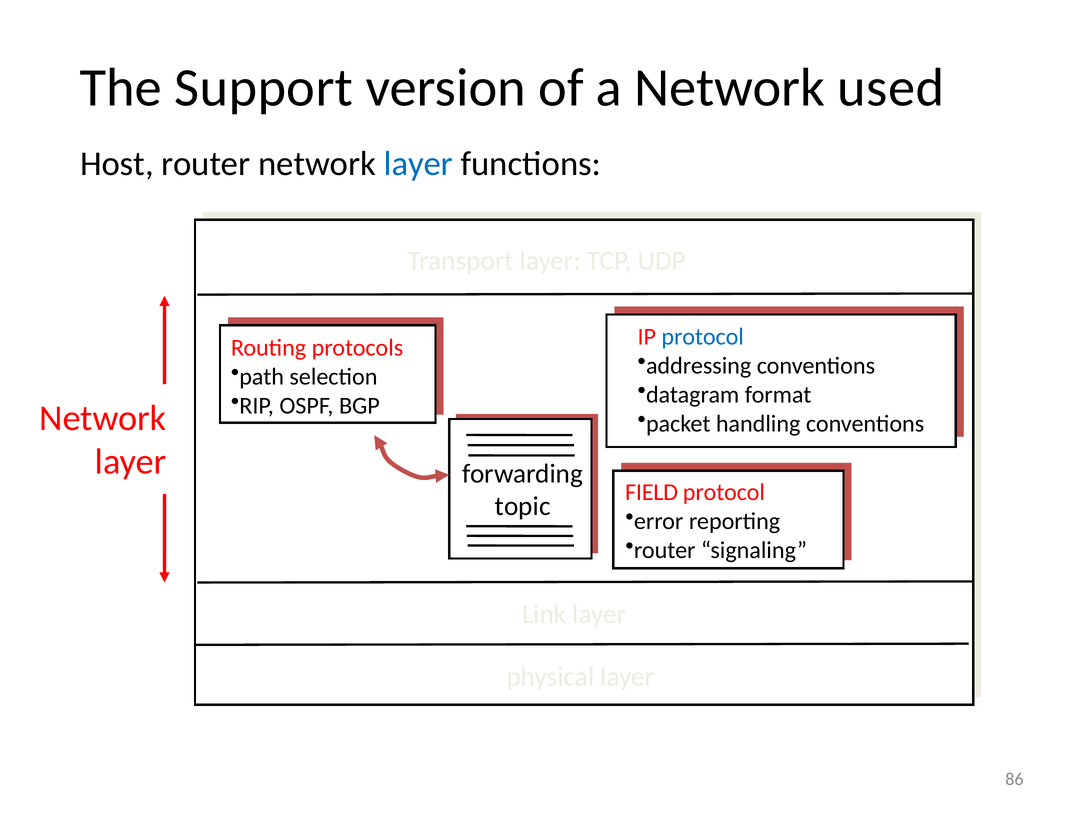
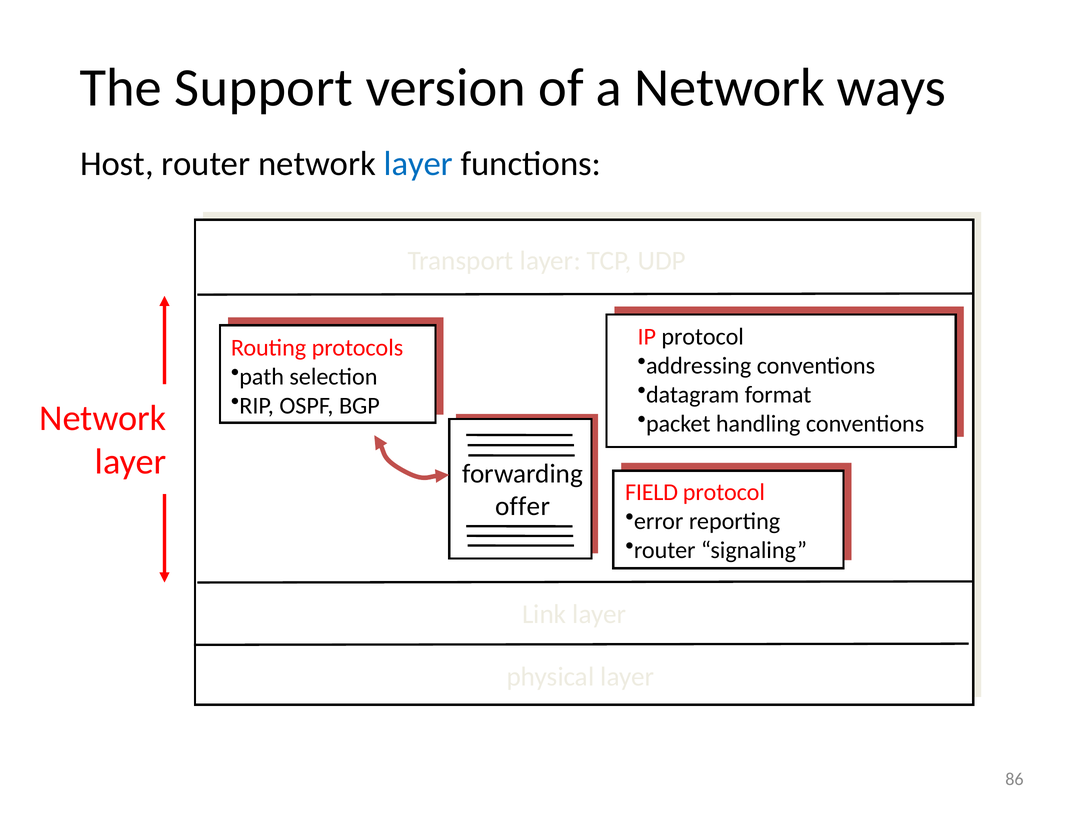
used: used -> ways (891, 88)
protocol colour: blue -> black (703, 337)
topic: topic -> offer (523, 507)
